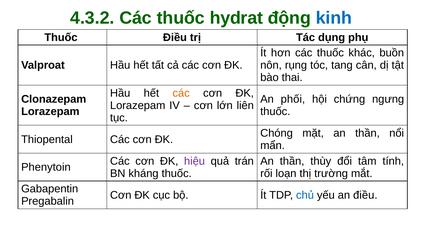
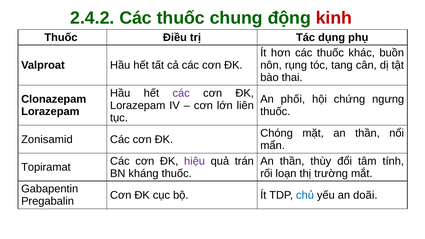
4.3.2: 4.3.2 -> 2.4.2 (92, 18)
hydrat: hydrat -> chung (236, 18)
kinh colour: blue -> red (334, 18)
các colour: orange -> purple (181, 93)
Thiopental: Thiopental -> Zonisamid (47, 139)
Phenytoin: Phenytoin -> Topiramat (46, 167)
an điều: điều -> doãi (365, 195)
